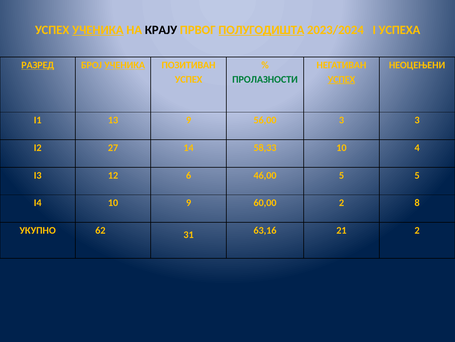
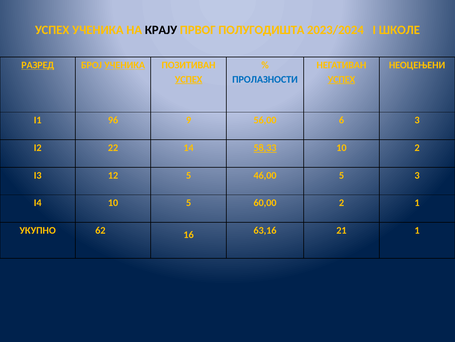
УЧЕНИКА underline: present -> none (98, 30)
ПОЛУГОДИШТА underline: present -> none (261, 30)
УСПЕХА: УСПЕХА -> ШКОЛЕ (399, 30)
УСПЕХ underline: none -> present (189, 79)
ПРОЛАЗНОСТИ colour: green -> blue (265, 79)
13: 13 -> 96 (113, 120)
56,00 3: 3 -> 6 (341, 120)
27: 27 -> 22 (113, 148)
58,33 underline: none -> present (265, 148)
10 4: 4 -> 2 (417, 148)
12 6: 6 -> 5 (189, 175)
5 5: 5 -> 3 (417, 175)
10 9: 9 -> 5 (189, 203)
2 8: 8 -> 1 (417, 203)
31: 31 -> 16 (189, 234)
21 2: 2 -> 1 (417, 230)
